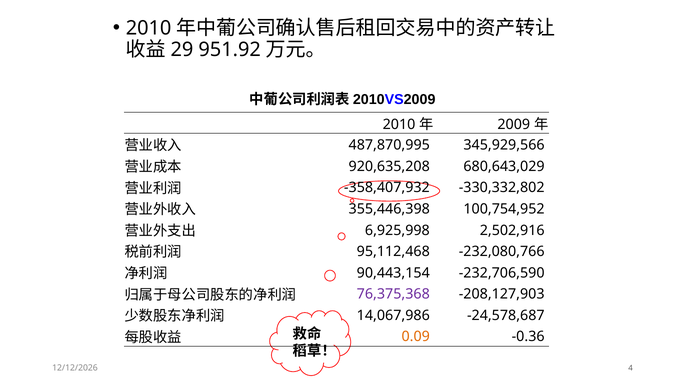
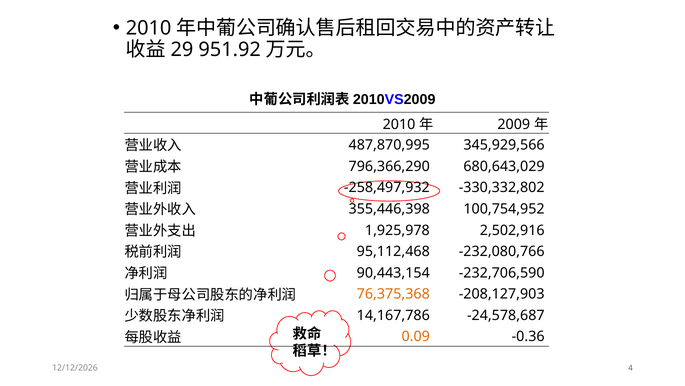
920,635,208: 920,635,208 -> 796,366,290 (389, 166)
-358,407,932: -358,407,932 -> -258,497,932 (387, 187)
6,925,998: 6,925,998 -> 1,925,978 (397, 230)
76,375,368 colour: purple -> orange (393, 294)
14,067,986: 14,067,986 -> 14,167,786 (393, 315)
